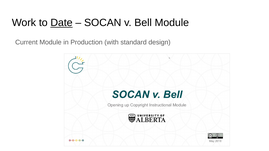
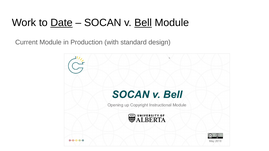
Bell underline: none -> present (143, 23)
